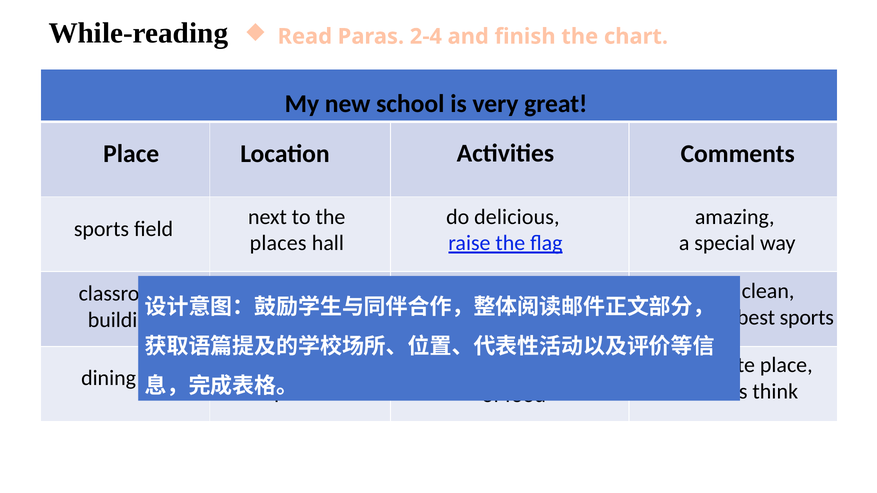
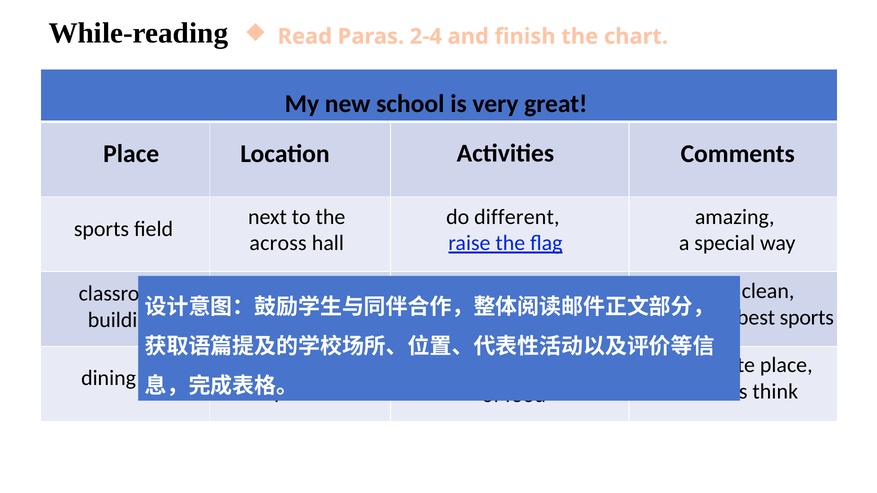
do delicious: delicious -> different (517, 217)
places: places -> across (278, 243)
